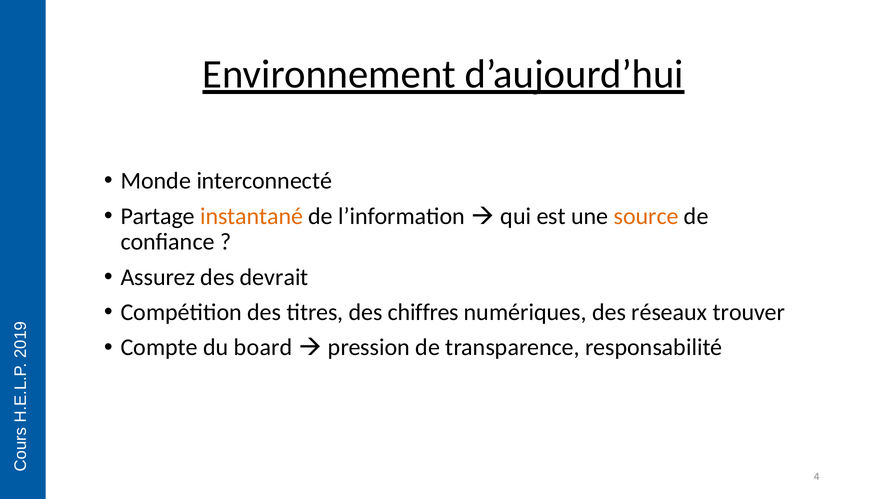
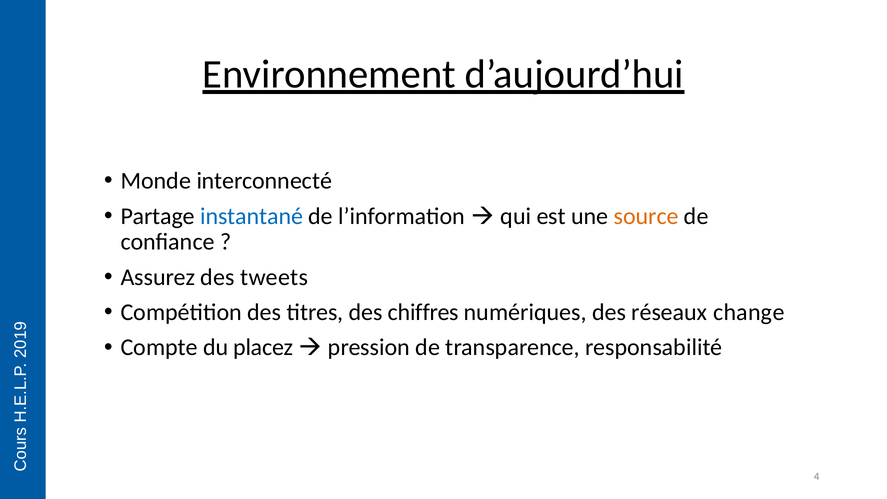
instantané colour: orange -> blue (252, 216)
devrait: devrait -> tweets (274, 277)
trouver: trouver -> change (749, 312)
board: board -> placez (263, 348)
